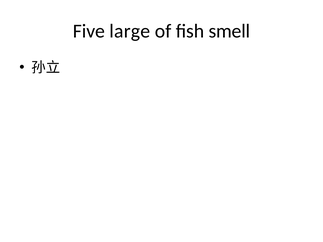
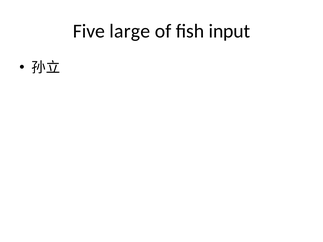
smell: smell -> input (229, 31)
